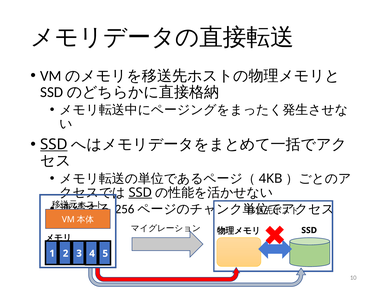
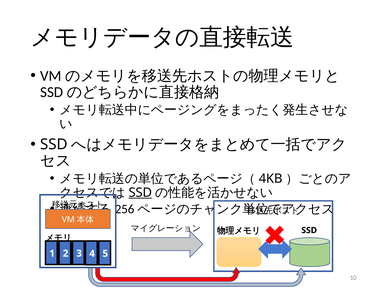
SSD underline: present -> none (54, 144)
